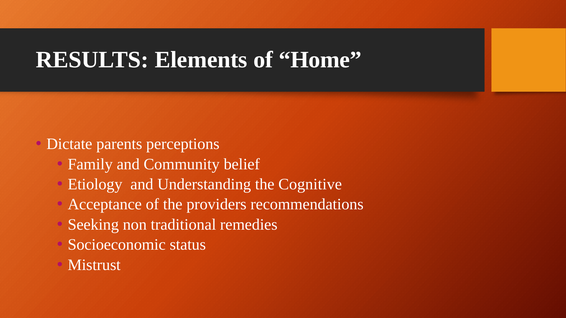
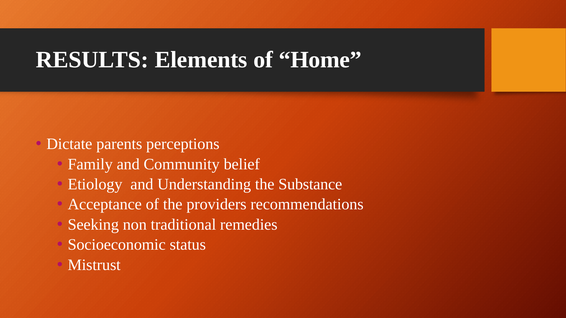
Cognitive: Cognitive -> Substance (310, 184)
